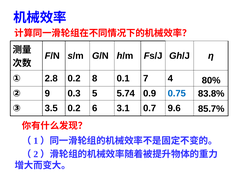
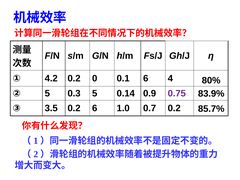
2.8: 2.8 -> 4.2 (51, 78)
8: 8 -> 0 (95, 78)
0.1 7: 7 -> 6 (146, 78)
83.8%: 83.8% -> 83.9% (211, 94)
② 9: 9 -> 5 (47, 93)
5.74: 5.74 -> 0.14 (126, 93)
0.75 colour: blue -> purple (177, 93)
3.1: 3.1 -> 1.0 (123, 108)
0.7 9.6: 9.6 -> 0.2 (174, 108)
